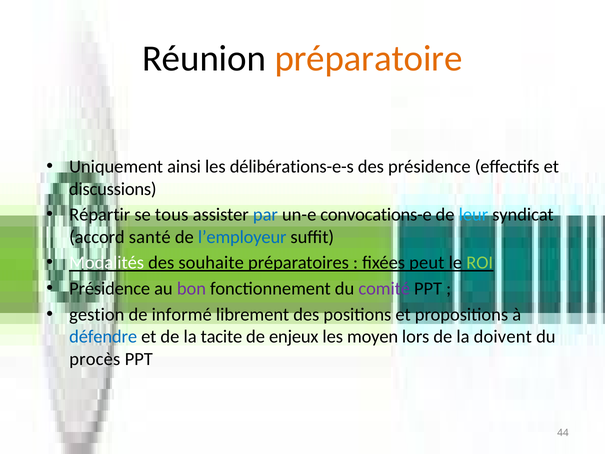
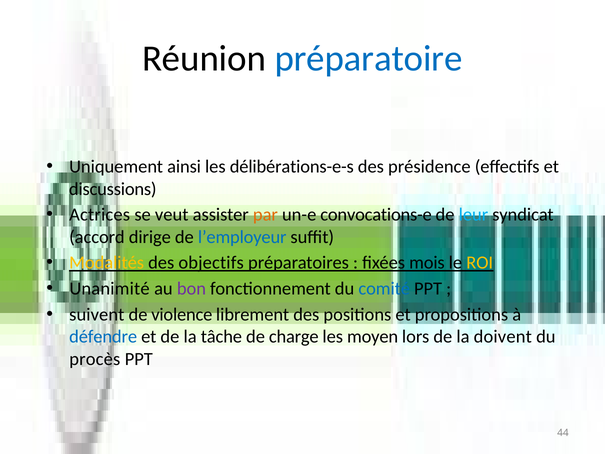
préparatoire colour: orange -> blue (368, 59)
Répartir: Répartir -> Actrices (100, 215)
tous: tous -> veut (172, 215)
par colour: blue -> orange (265, 215)
santé: santé -> dirige (150, 237)
Modalités colour: white -> yellow (107, 263)
souhaite: souhaite -> objectifs (211, 263)
peut: peut -> mois (427, 263)
ROI colour: light green -> yellow (480, 263)
Présidence: Présidence -> Unanimité (110, 289)
comité colour: purple -> blue (384, 289)
gestion: gestion -> suivent (97, 314)
informé: informé -> violence (182, 314)
tacite: tacite -> tâche (221, 337)
enjeux: enjeux -> charge (294, 337)
